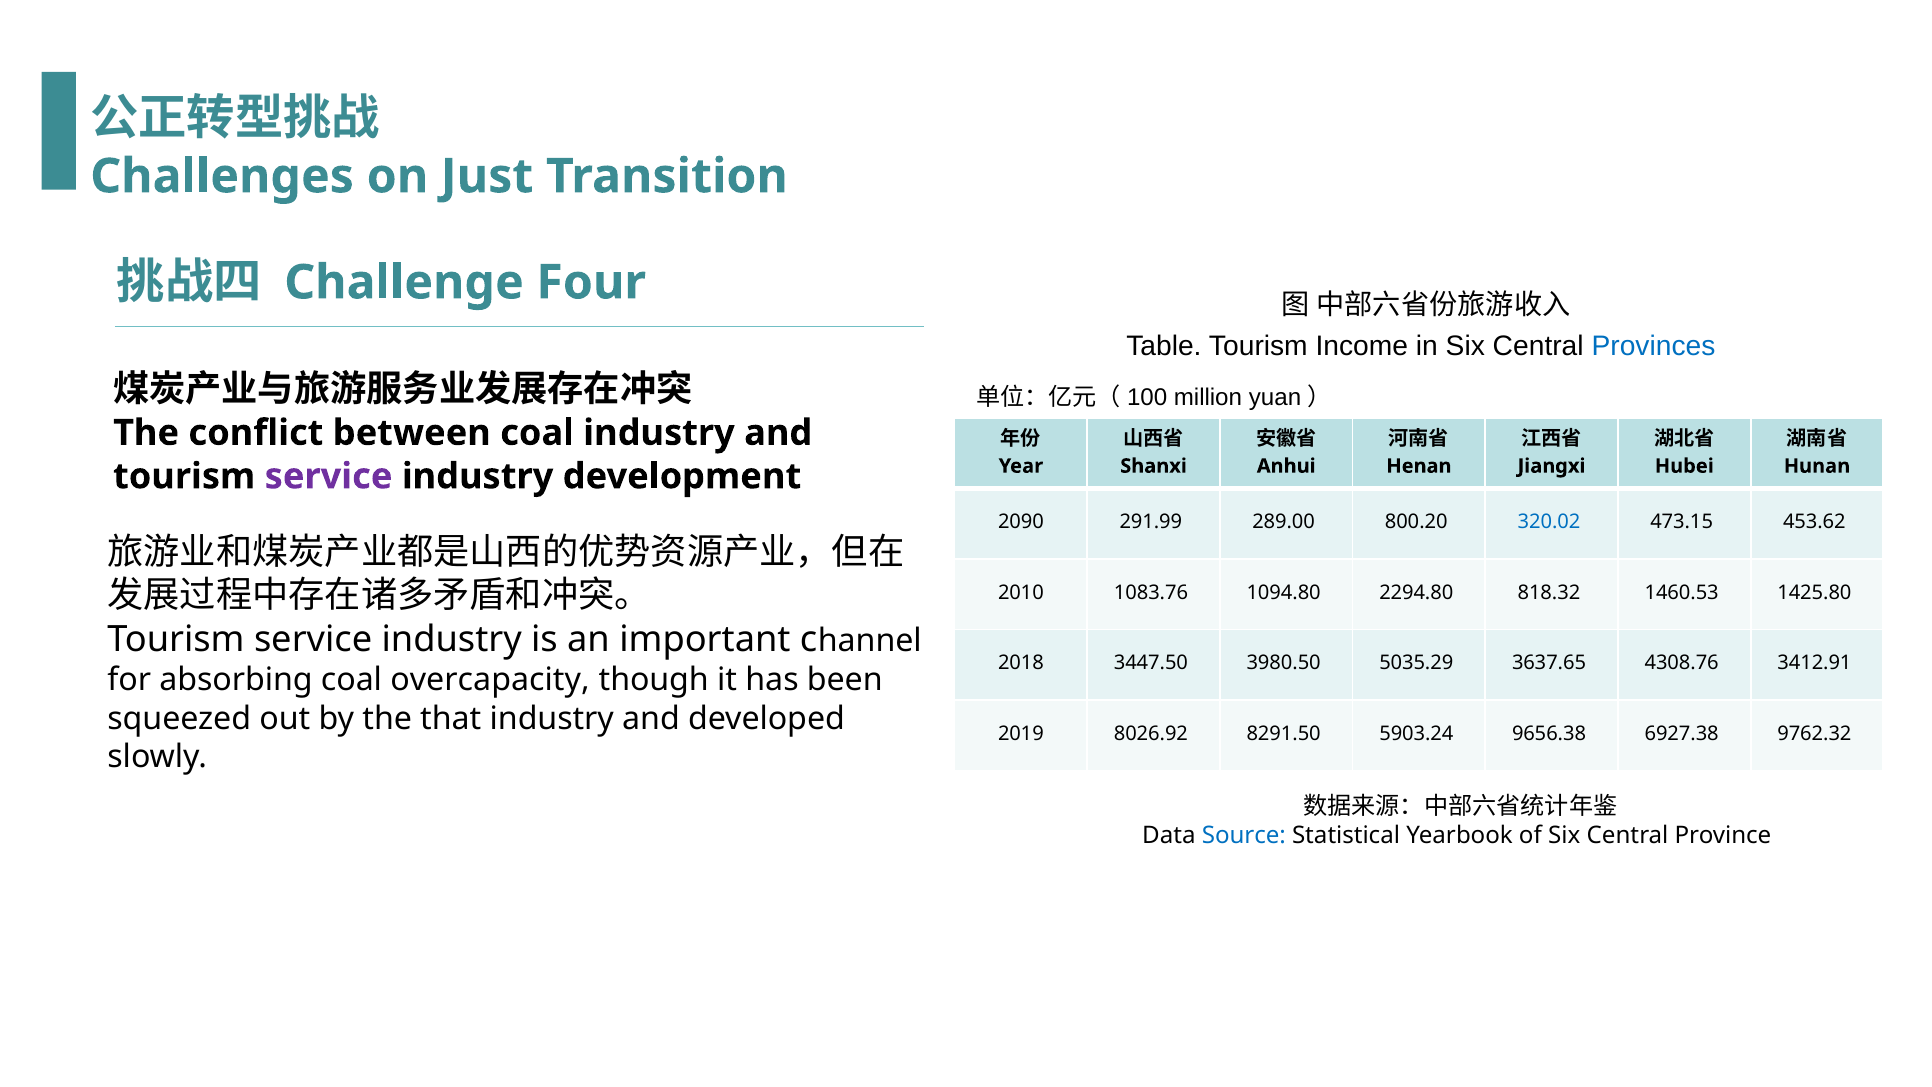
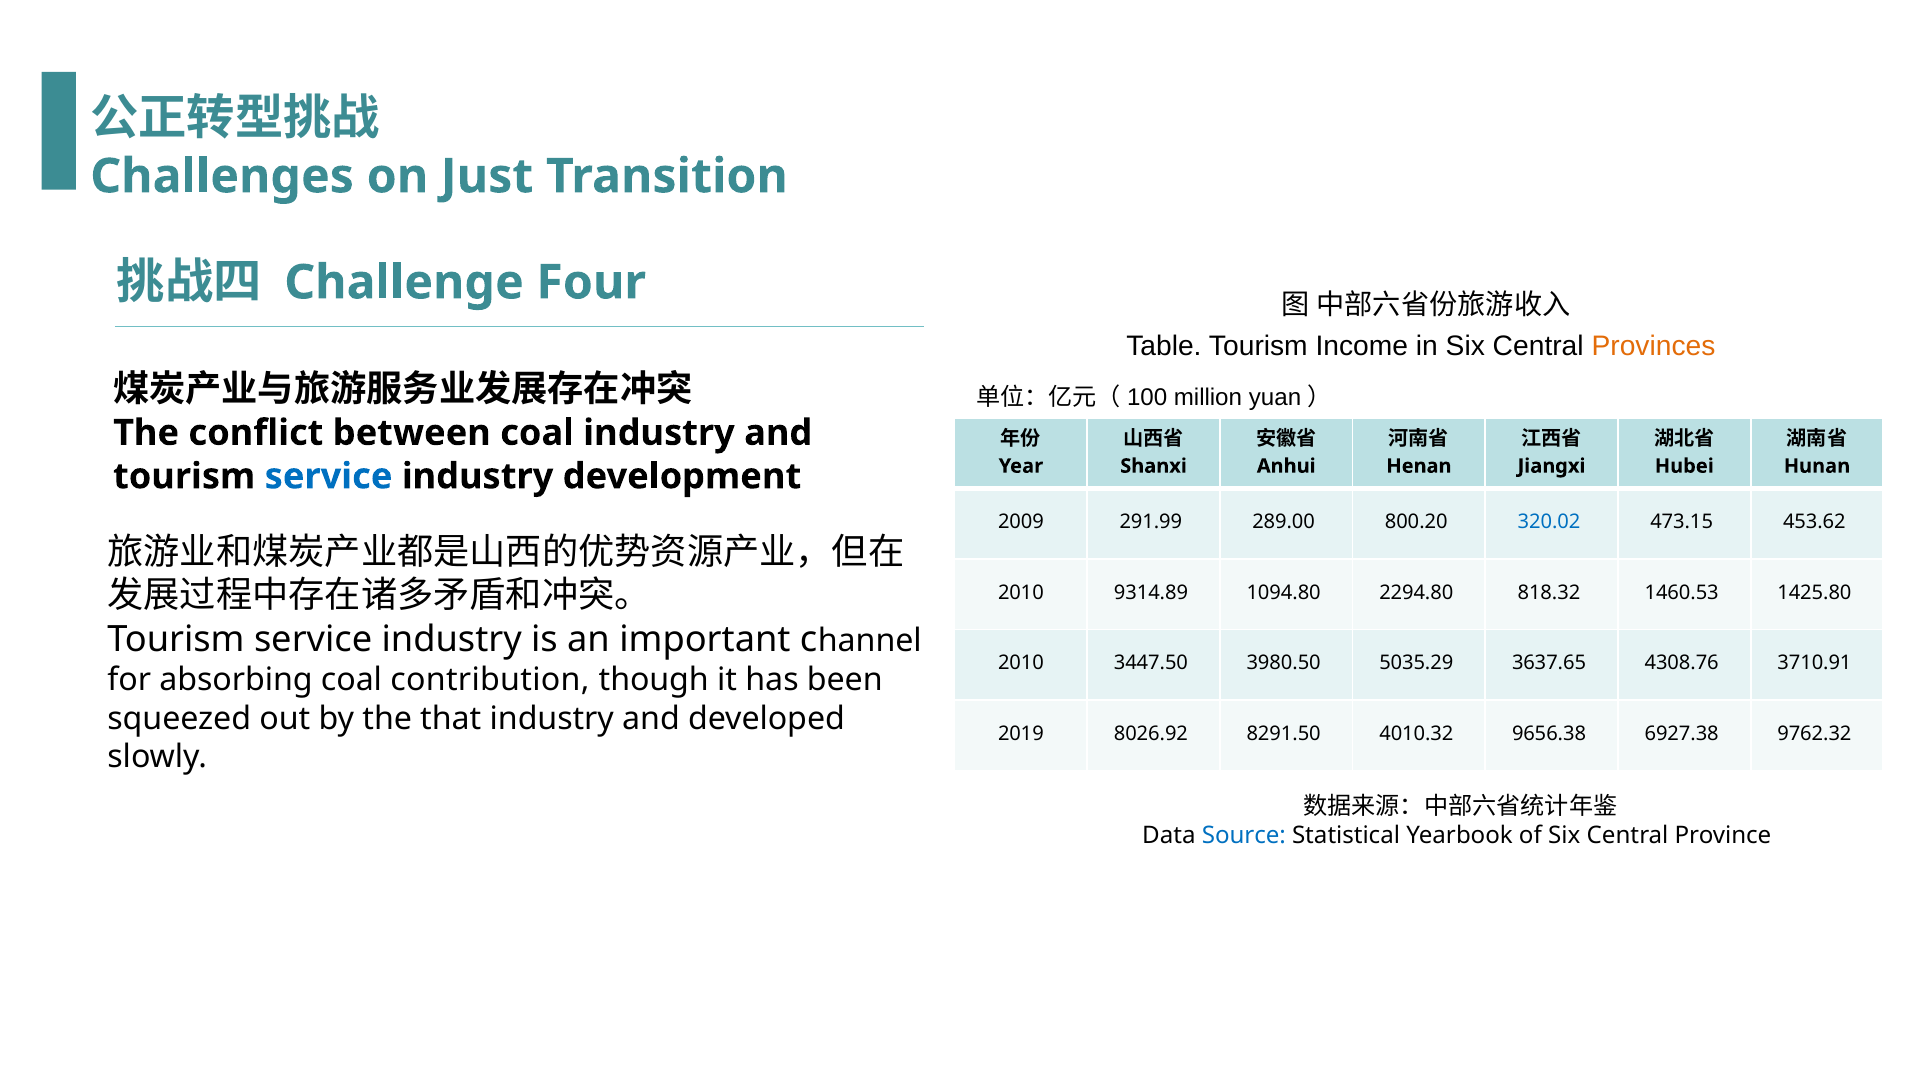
Provinces colour: blue -> orange (1653, 347)
service colour: purple -> blue (329, 476)
2090: 2090 -> 2009 (1021, 522)
1083.76: 1083.76 -> 9314.89 (1151, 593)
2018: 2018 -> 2010 (1021, 663)
3412.91: 3412.91 -> 3710.91 (1814, 663)
overcapacity: overcapacity -> contribution (490, 680)
5903.24: 5903.24 -> 4010.32 (1416, 734)
